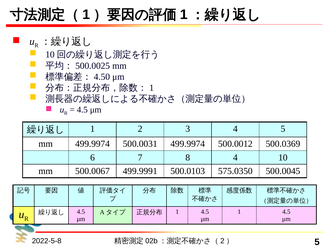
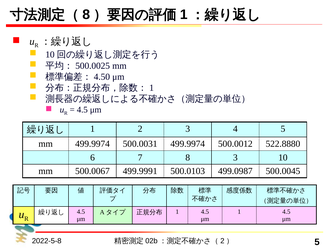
1: 1 -> 8 (86, 15)
500.0369: 500.0369 -> 522.8880 (283, 144)
8 4: 4 -> 3 (235, 157)
575.0350: 575.0350 -> 499.0987 (235, 171)
